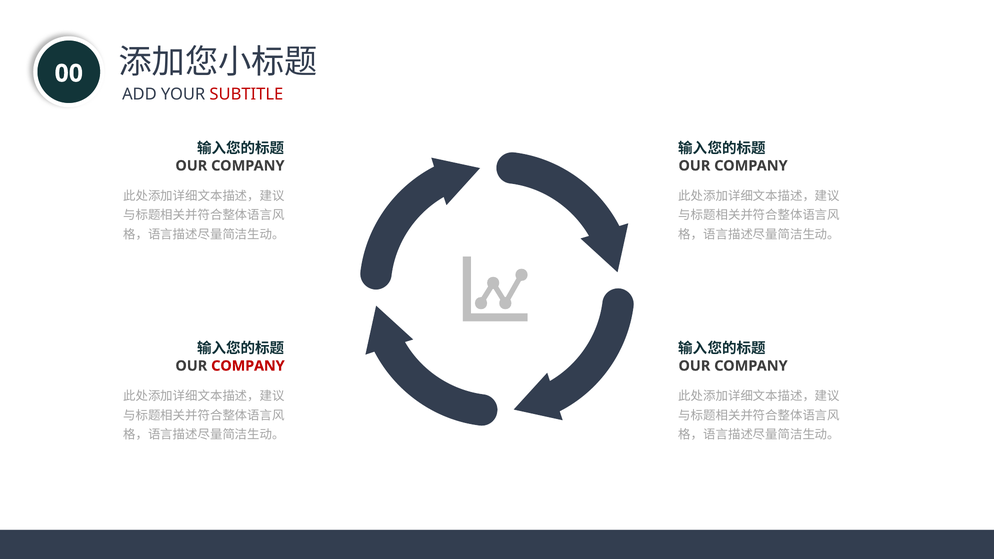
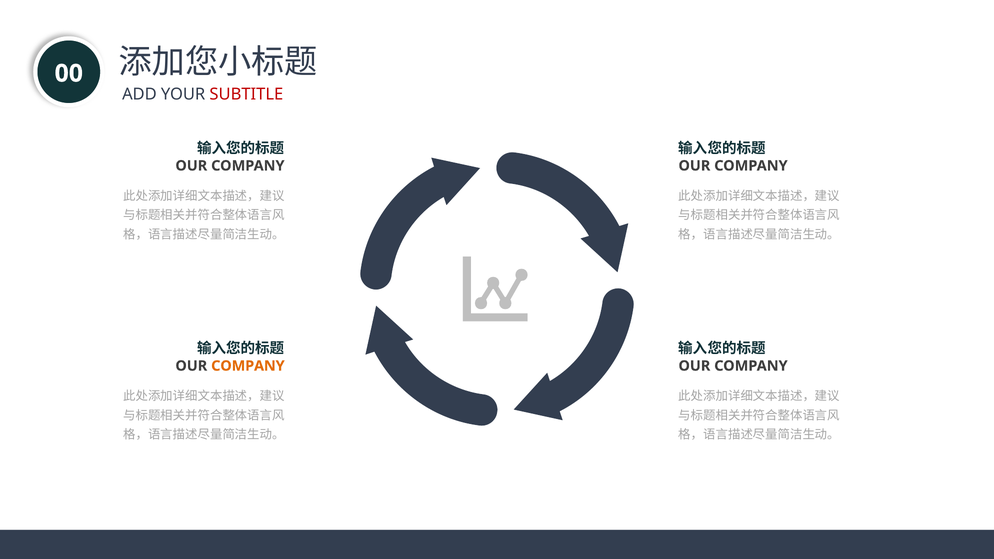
COMPANY colour: red -> orange (248, 366)
